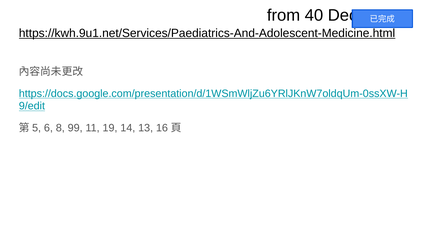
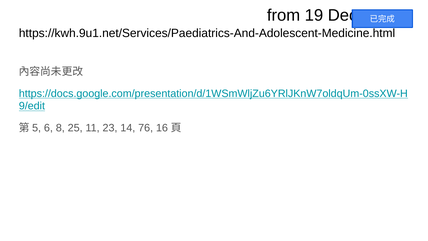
40: 40 -> 19 (314, 15)
https://kwh.9u1.net/Services/Paediatrics-And-Adolescent-Medicine.html underline: present -> none (207, 33)
99: 99 -> 25 (75, 128)
19: 19 -> 23 (110, 128)
13: 13 -> 76 (146, 128)
